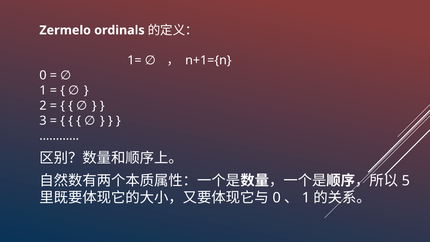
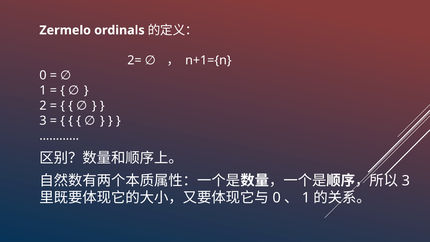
1=: 1= -> 2= (134, 60)
5: 5 -> 3 (406, 181)
